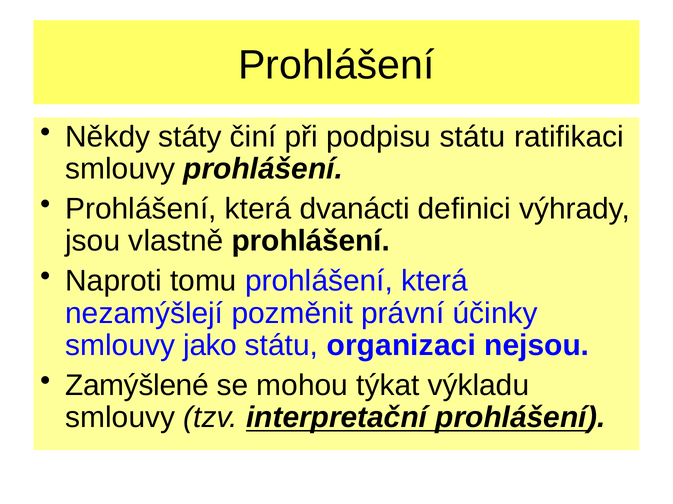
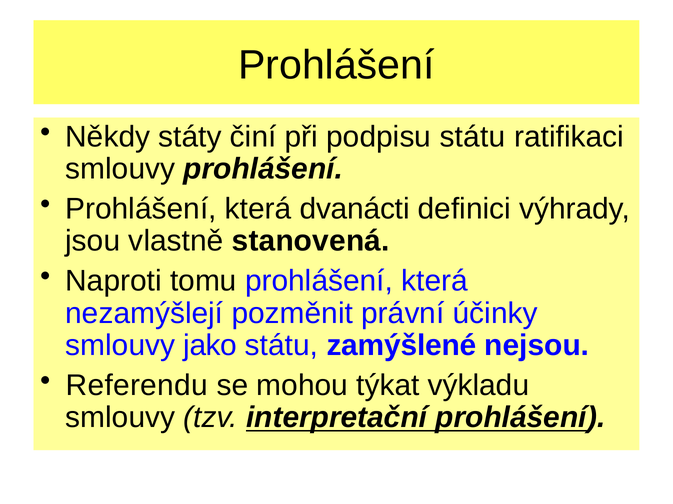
vlastně prohlášení: prohlášení -> stanovená (311, 241)
organizaci: organizaci -> zamýšlené (401, 346)
Zamýšlené: Zamýšlené -> Referendu (137, 386)
